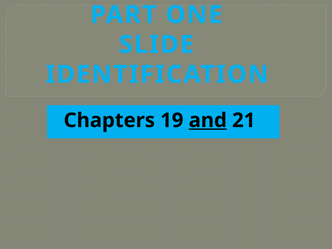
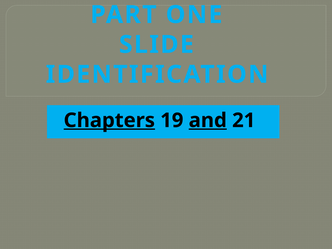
Chapters underline: none -> present (109, 120)
